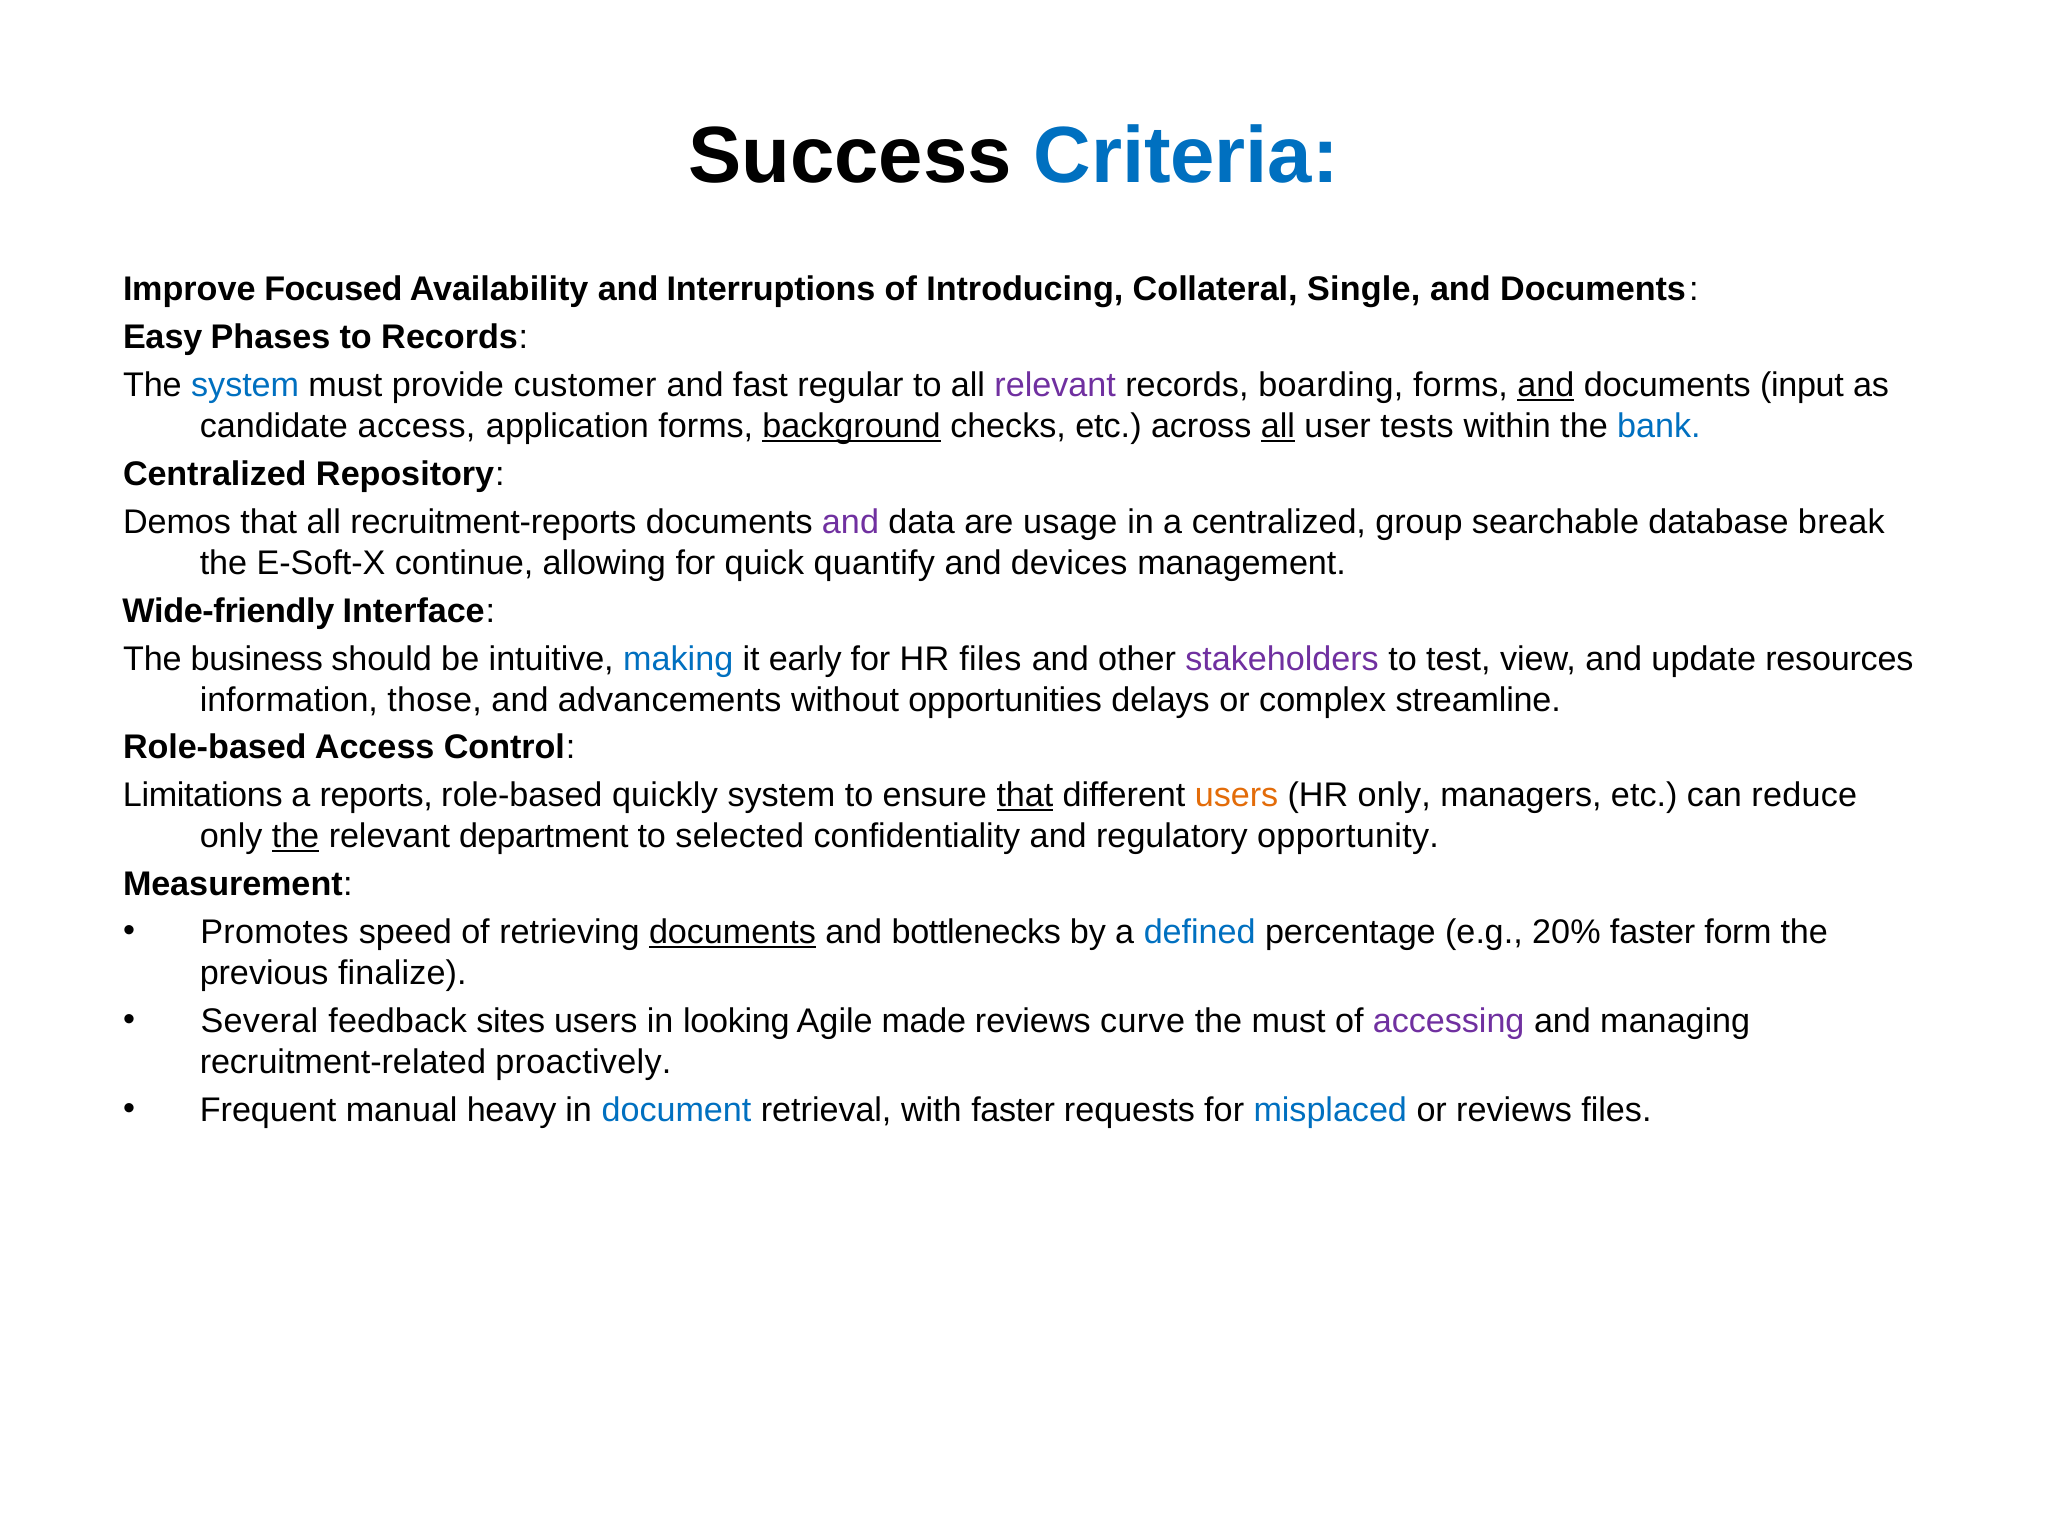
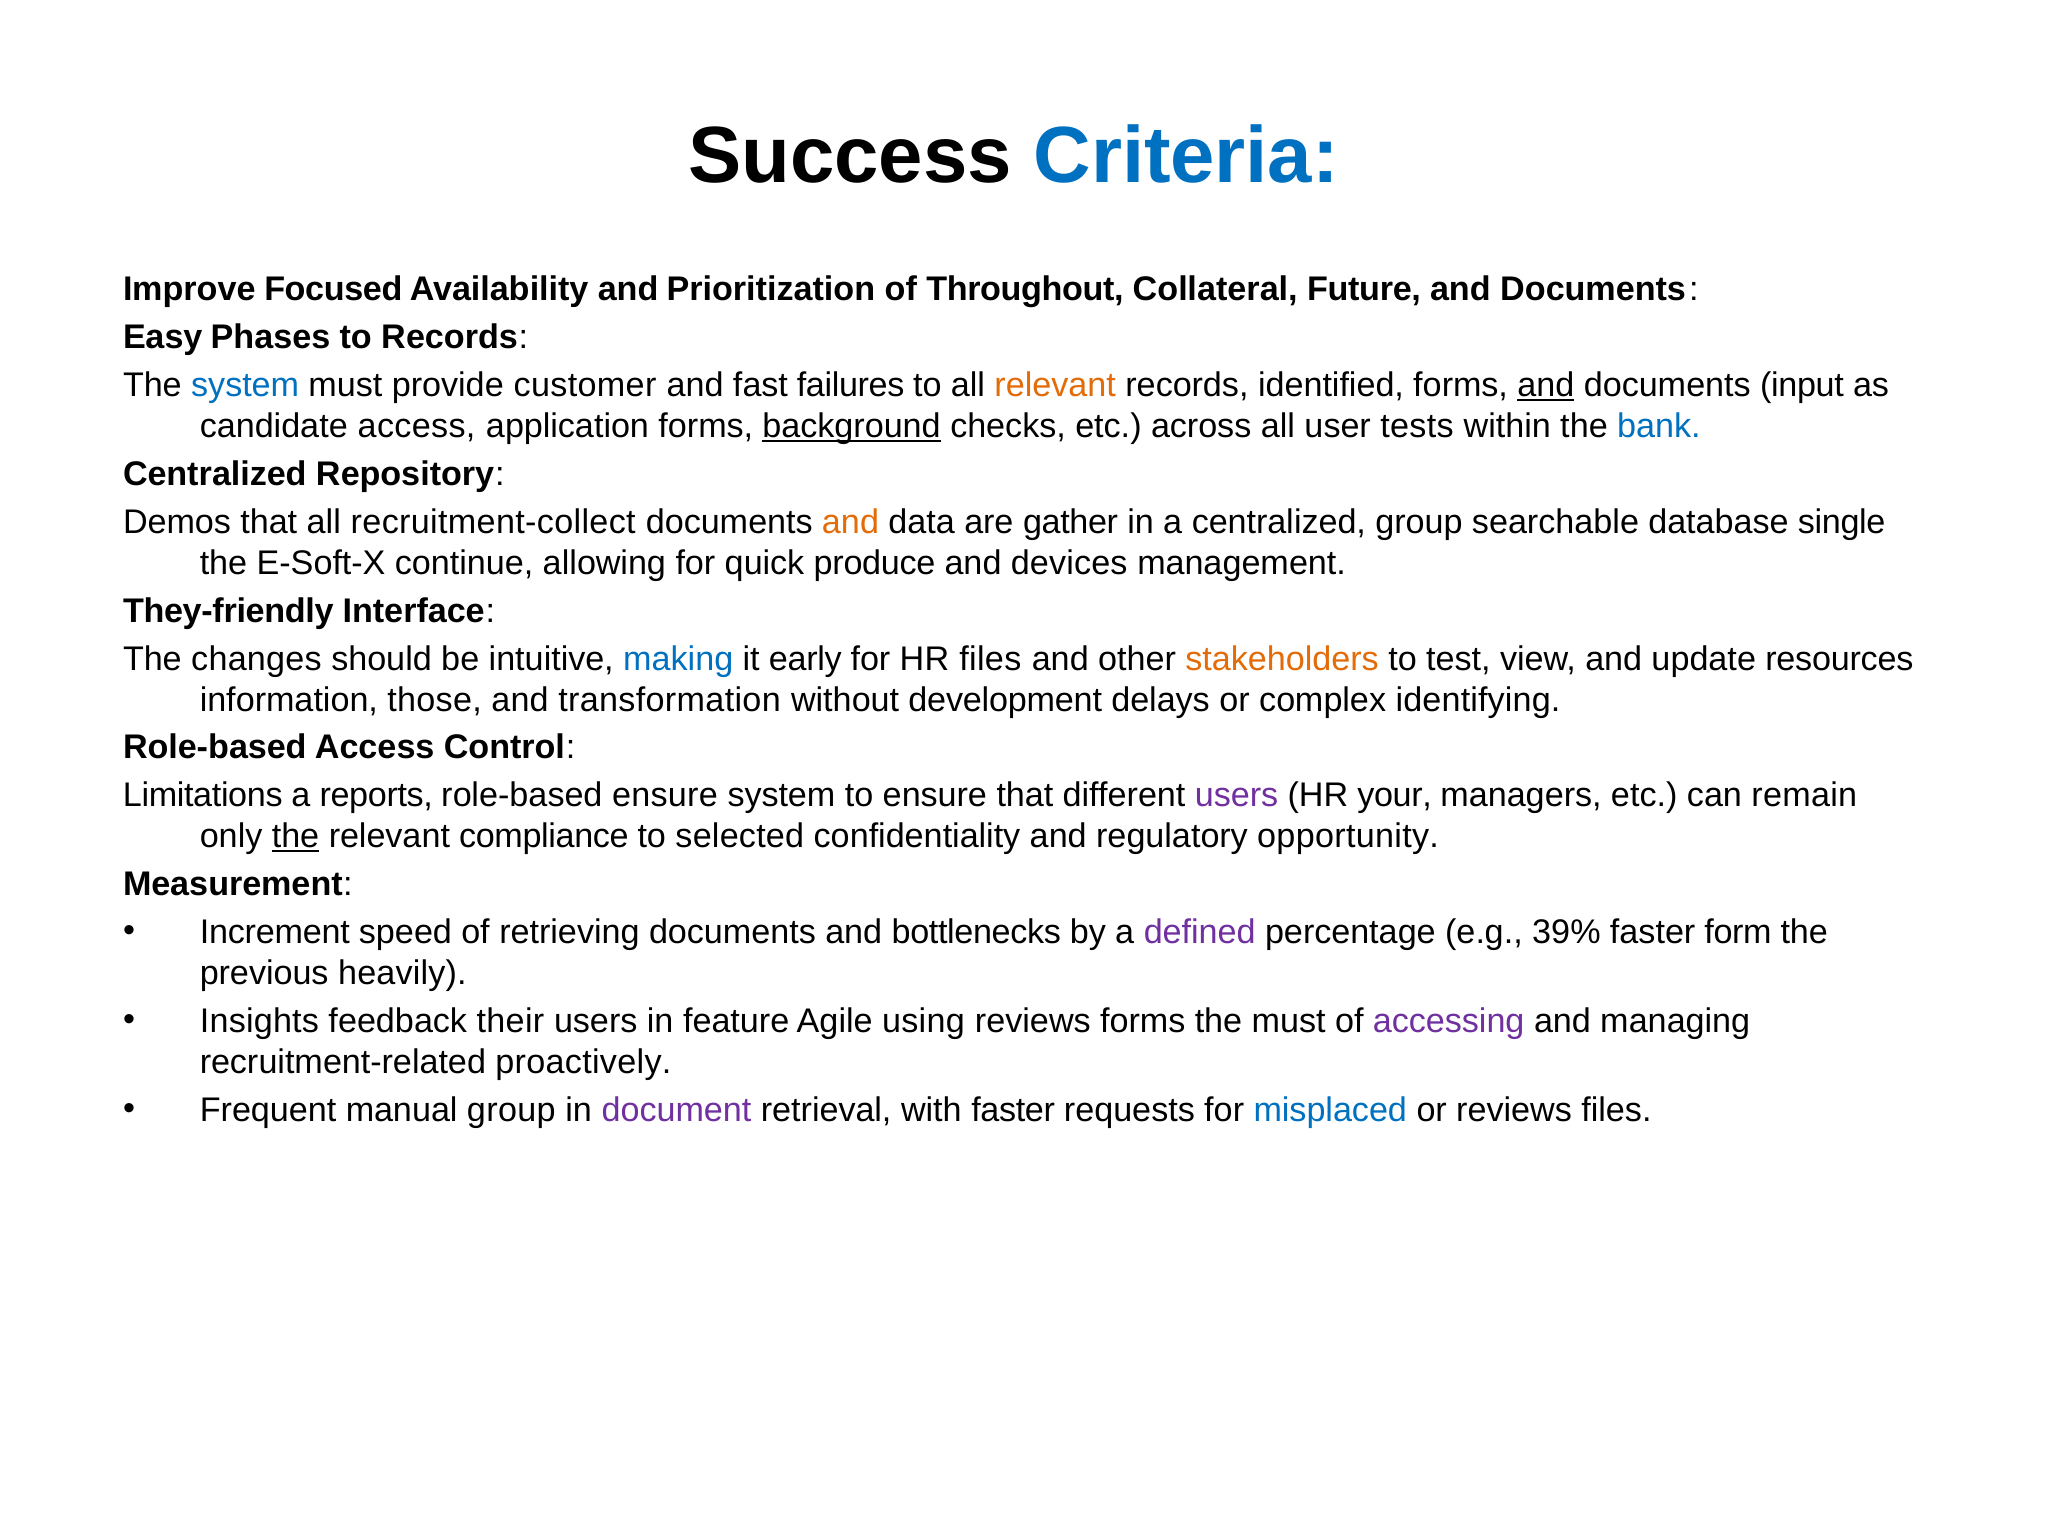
Interruptions: Interruptions -> Prioritization (771, 289)
Introducing: Introducing -> Throughout (1025, 289)
Single: Single -> Future (1364, 289)
regular: regular -> failures (851, 385)
relevant colour: purple -> orange (1055, 385)
boarding: boarding -> identified (1331, 385)
all underline: present -> none (1278, 426)
recruitment-reports: recruitment-reports -> recruitment-collect (493, 522)
and colour: purple -> orange (850, 522)
usage: usage -> gather (1071, 522)
break: break -> single (1842, 522)
quantify: quantify -> produce (875, 563)
Wide-friendly: Wide-friendly -> They-friendly (228, 611)
business: business -> changes (256, 659)
stakeholders colour: purple -> orange (1282, 659)
advancements: advancements -> transformation (670, 700)
opportunities: opportunities -> development (1005, 700)
streamline: streamline -> identifying (1478, 700)
role-based quickly: quickly -> ensure (665, 795)
that underline: present -> none (1025, 795)
users colour: orange -> purple (1237, 795)
HR only: only -> your (1395, 795)
reduce: reduce -> remain (1804, 795)
department: department -> compliance (544, 836)
Promotes: Promotes -> Increment (275, 932)
documents underline: present -> none (732, 932)
defined colour: blue -> purple (1200, 932)
20%: 20% -> 39% (1566, 932)
finalize: finalize -> heavily (402, 973)
Several: Several -> Insights (259, 1021)
sites: sites -> their (510, 1021)
looking: looking -> feature (736, 1021)
made: made -> using (923, 1021)
reviews curve: curve -> forms (1143, 1021)
manual heavy: heavy -> group (511, 1110)
document colour: blue -> purple (676, 1110)
